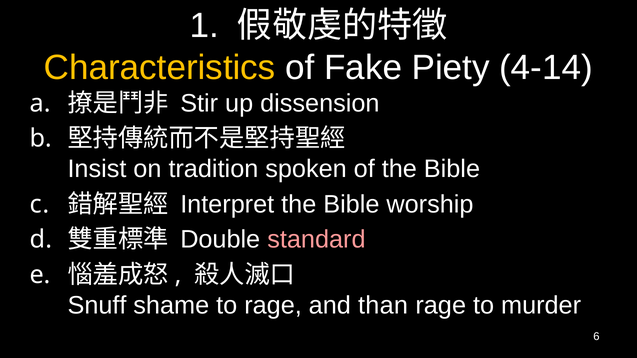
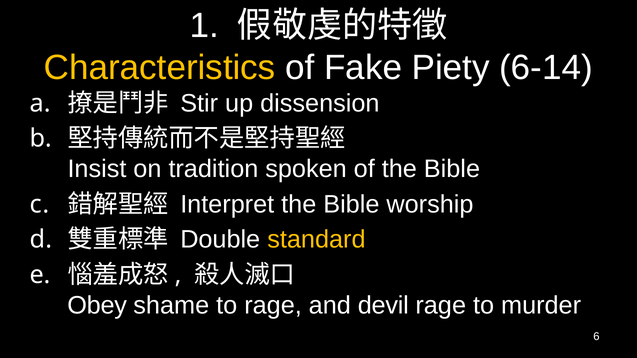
4-14: 4-14 -> 6-14 (546, 68)
standard colour: pink -> yellow (316, 240)
Snuff: Snuff -> Obey (97, 306)
than: than -> devil (383, 306)
